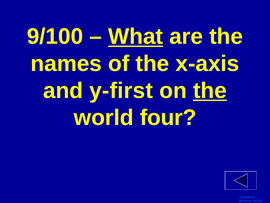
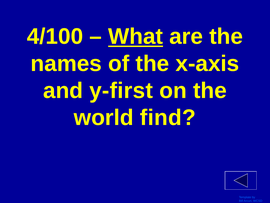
9/100: 9/100 -> 4/100 (55, 36)
the underline: present -> none (210, 90)
four: four -> find (168, 117)
